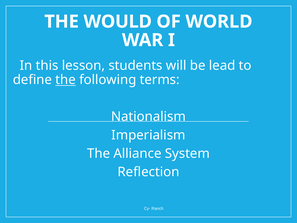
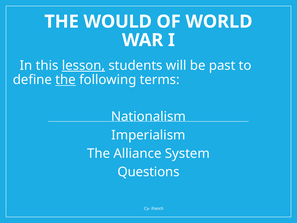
lesson underline: none -> present (83, 65)
lead: lead -> past (222, 65)
Reflection: Reflection -> Questions (149, 172)
